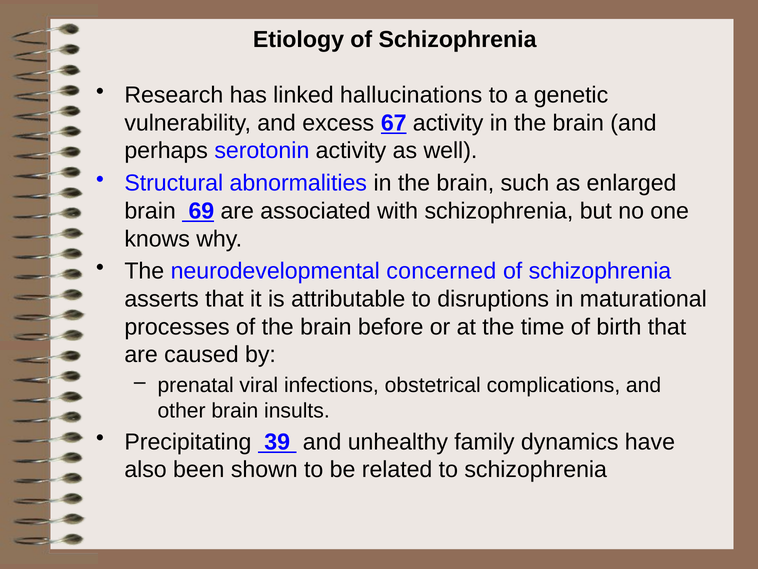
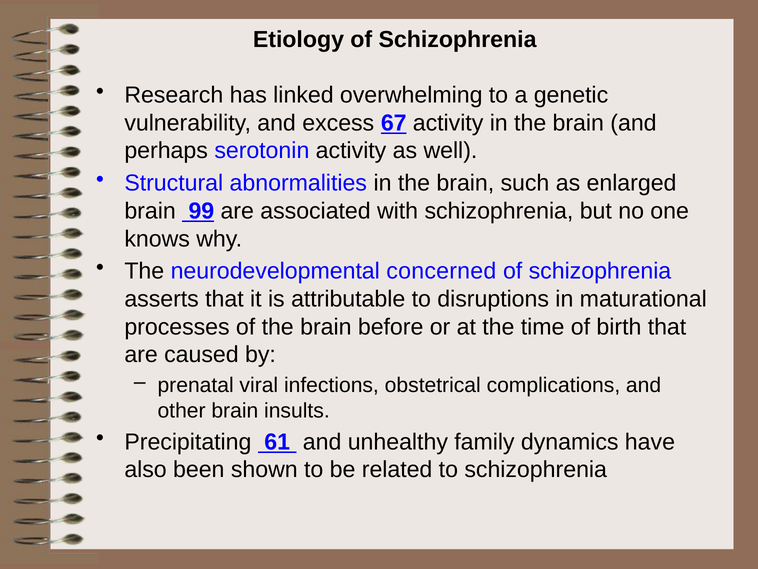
hallucinations: hallucinations -> overwhelming (411, 95)
69: 69 -> 99 (201, 211)
39: 39 -> 61 (277, 442)
